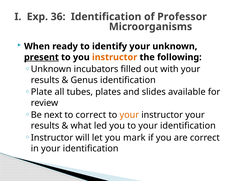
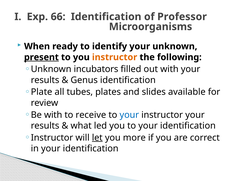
36: 36 -> 66 (58, 17)
Be next: next -> with (53, 115)
to correct: correct -> receive (91, 115)
your colour: orange -> blue (129, 115)
let underline: none -> present (97, 137)
mark: mark -> more (134, 137)
